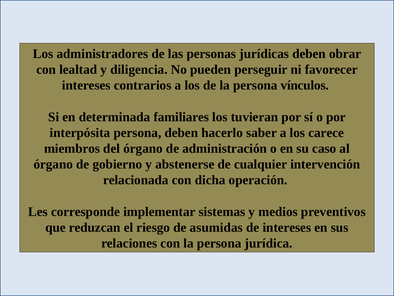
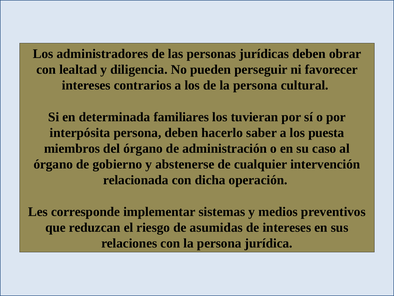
vínculos: vínculos -> cultural (305, 85)
carece: carece -> puesta (326, 133)
